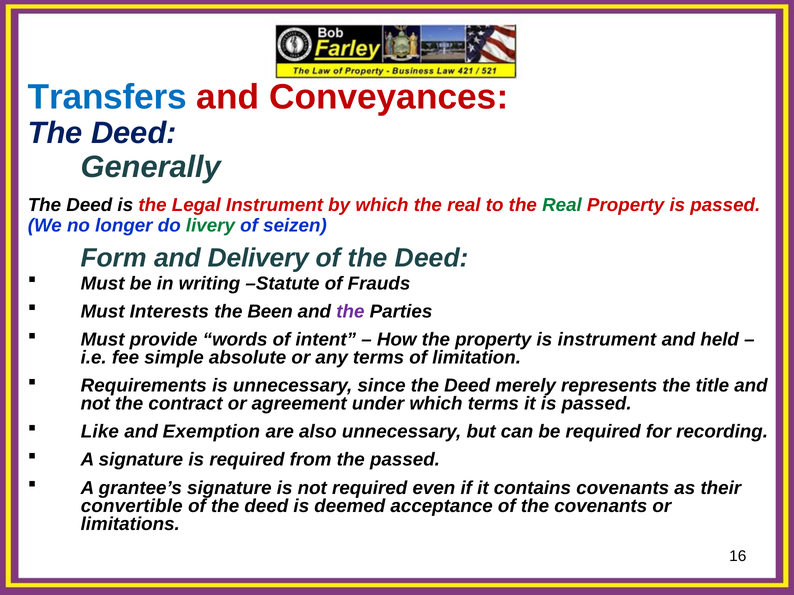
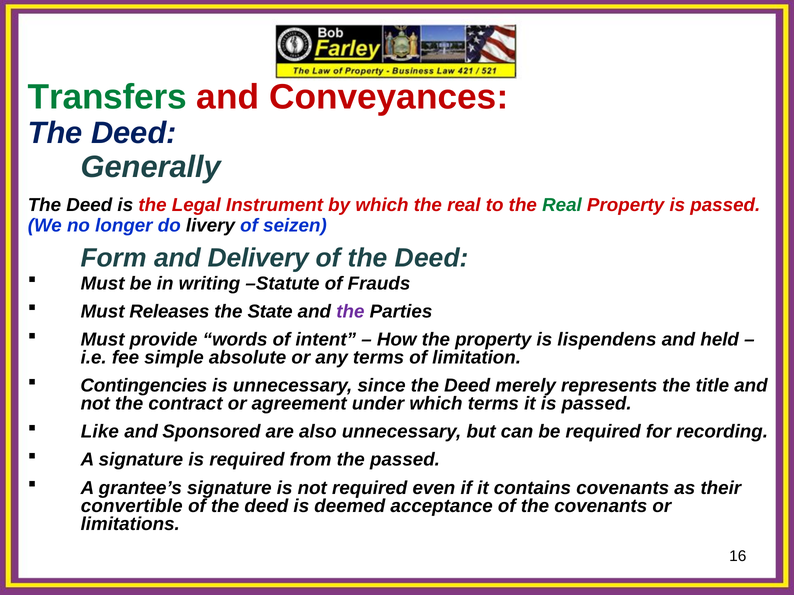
Transfers colour: blue -> green (107, 97)
livery colour: green -> black (210, 226)
Interests: Interests -> Releases (169, 312)
Been: Been -> State (270, 312)
is instrument: instrument -> lispendens (607, 340)
Requirements: Requirements -> Contingencies (144, 386)
Exemption: Exemption -> Sponsored (211, 432)
